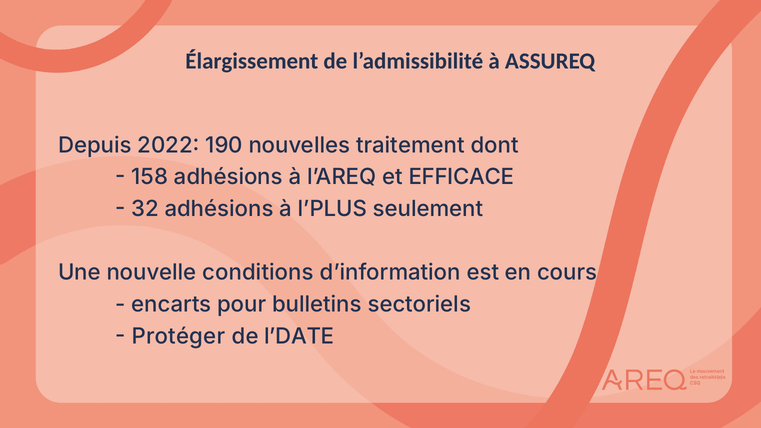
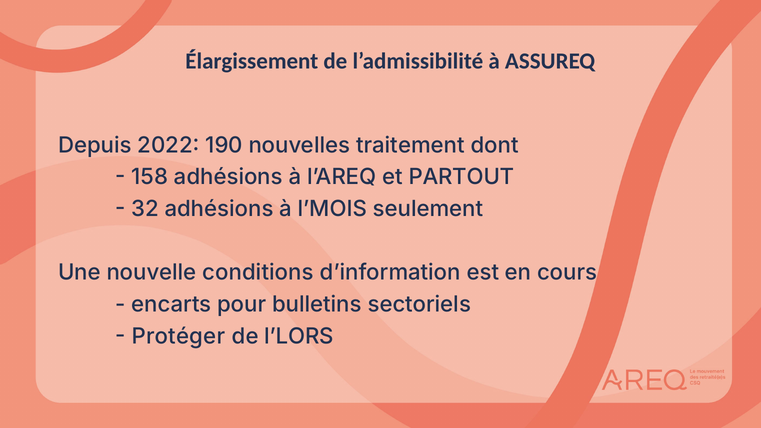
EFFICACE: EFFICACE -> PARTOUT (461, 177)
l’PLUS: l’PLUS -> l’MOIS (332, 209)
l’DATE: l’DATE -> l’LORS (299, 336)
